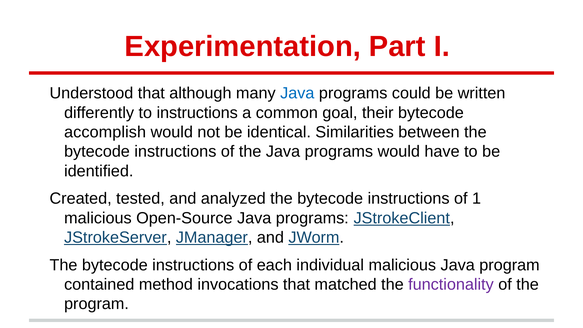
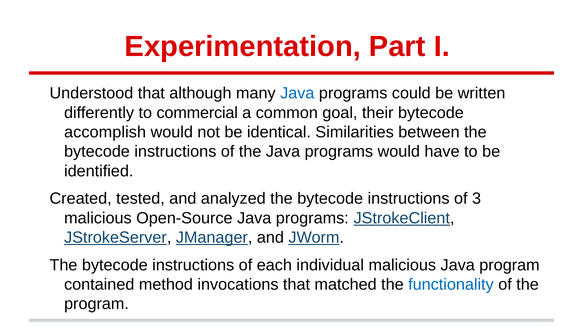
to instructions: instructions -> commercial (197, 113)
1: 1 -> 3 (477, 199)
functionality colour: purple -> blue (451, 284)
